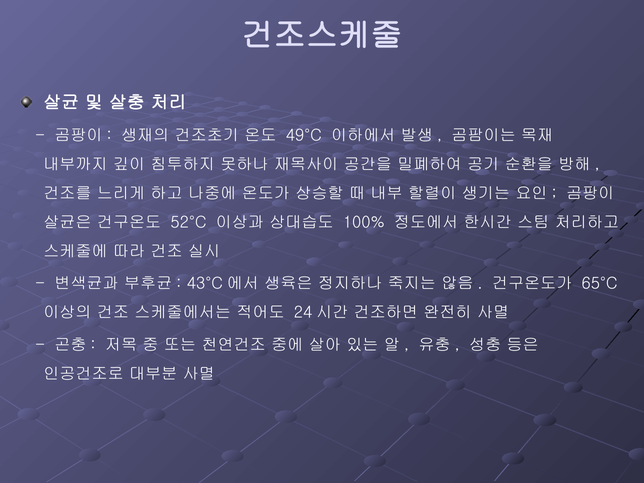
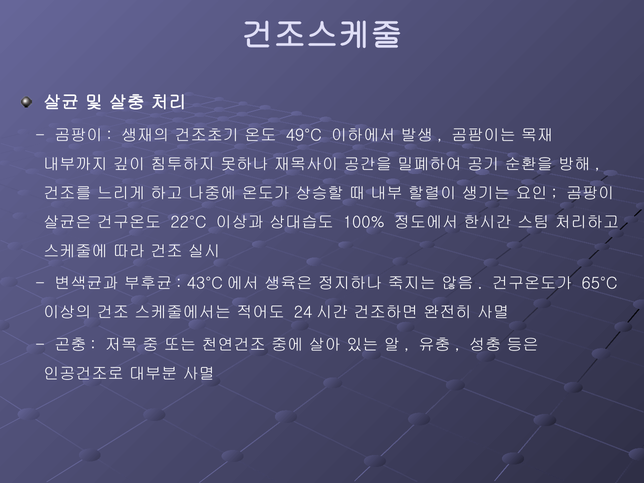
52°C: 52°C -> 22°C (188, 222)
